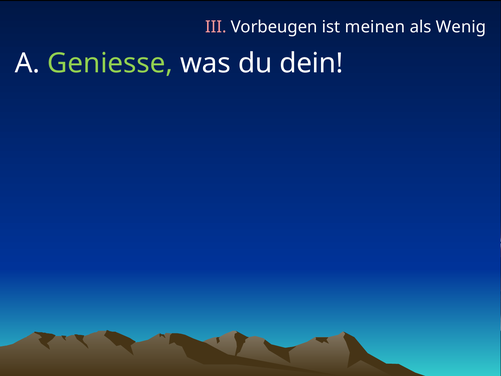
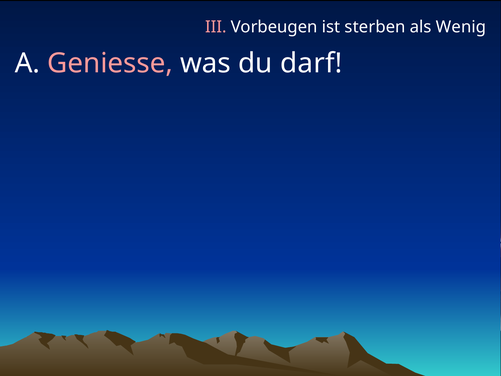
meinen: meinen -> sterben (375, 27)
Geniesse colour: light green -> pink (110, 63)
dein: dein -> darf (311, 63)
